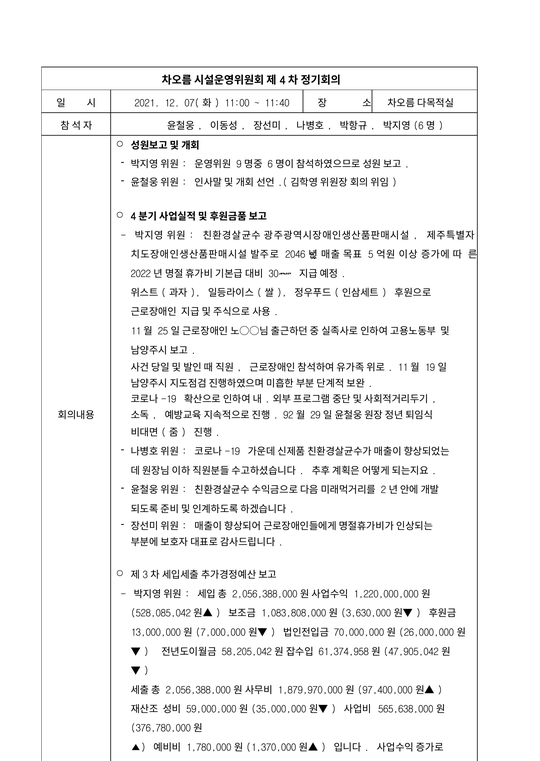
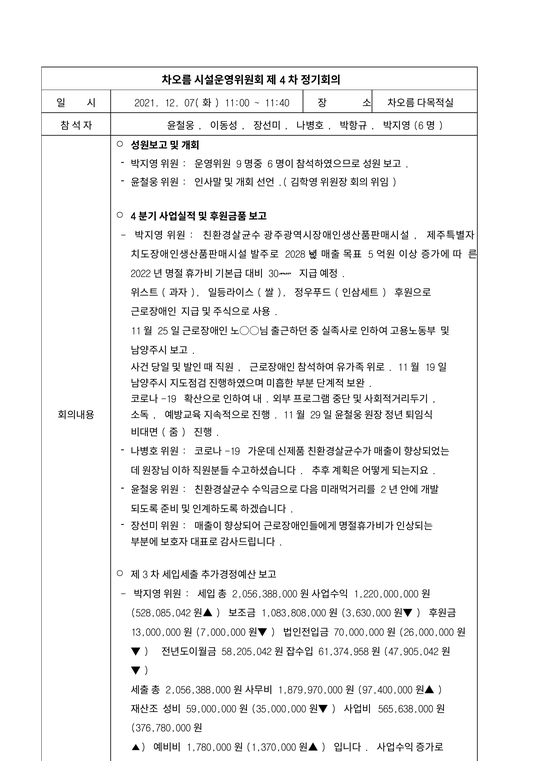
2046: 2046 -> 2028 (295, 255)
92: 92 -> 11 (288, 415)
